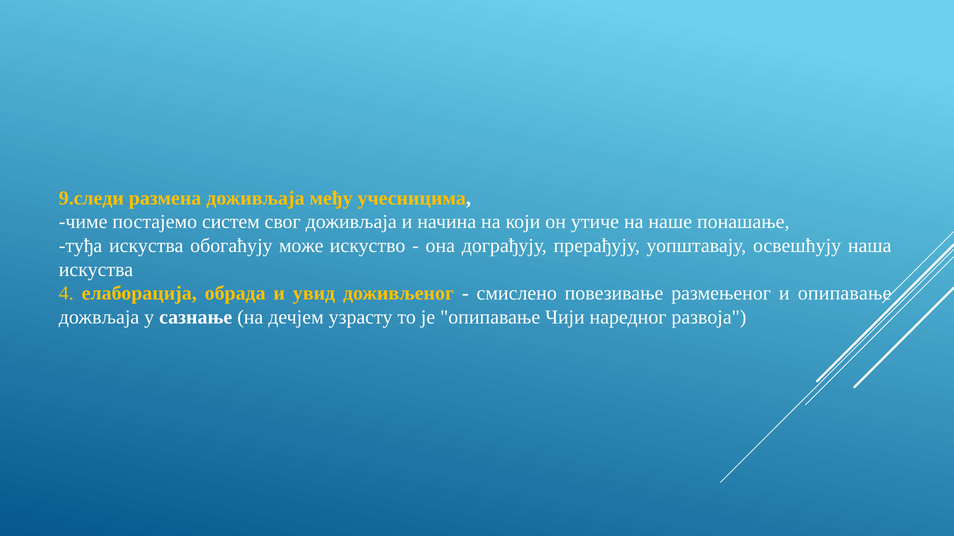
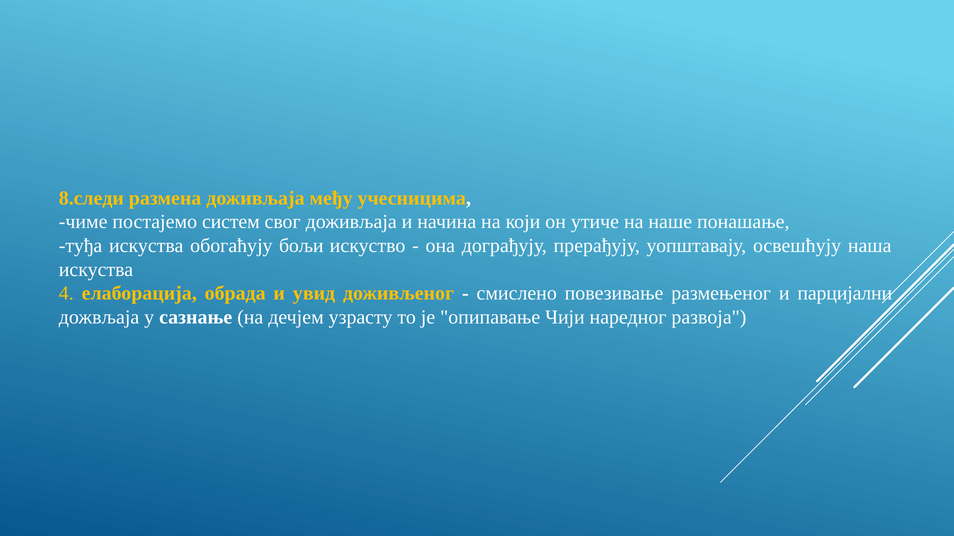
9.следи: 9.следи -> 8.следи (91, 198)
може: може -> бољи (301, 246)
и опипавање: опипавање -> парцијални (845, 294)
